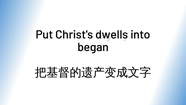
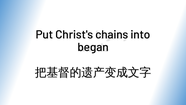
dwells: dwells -> chains (112, 35)
